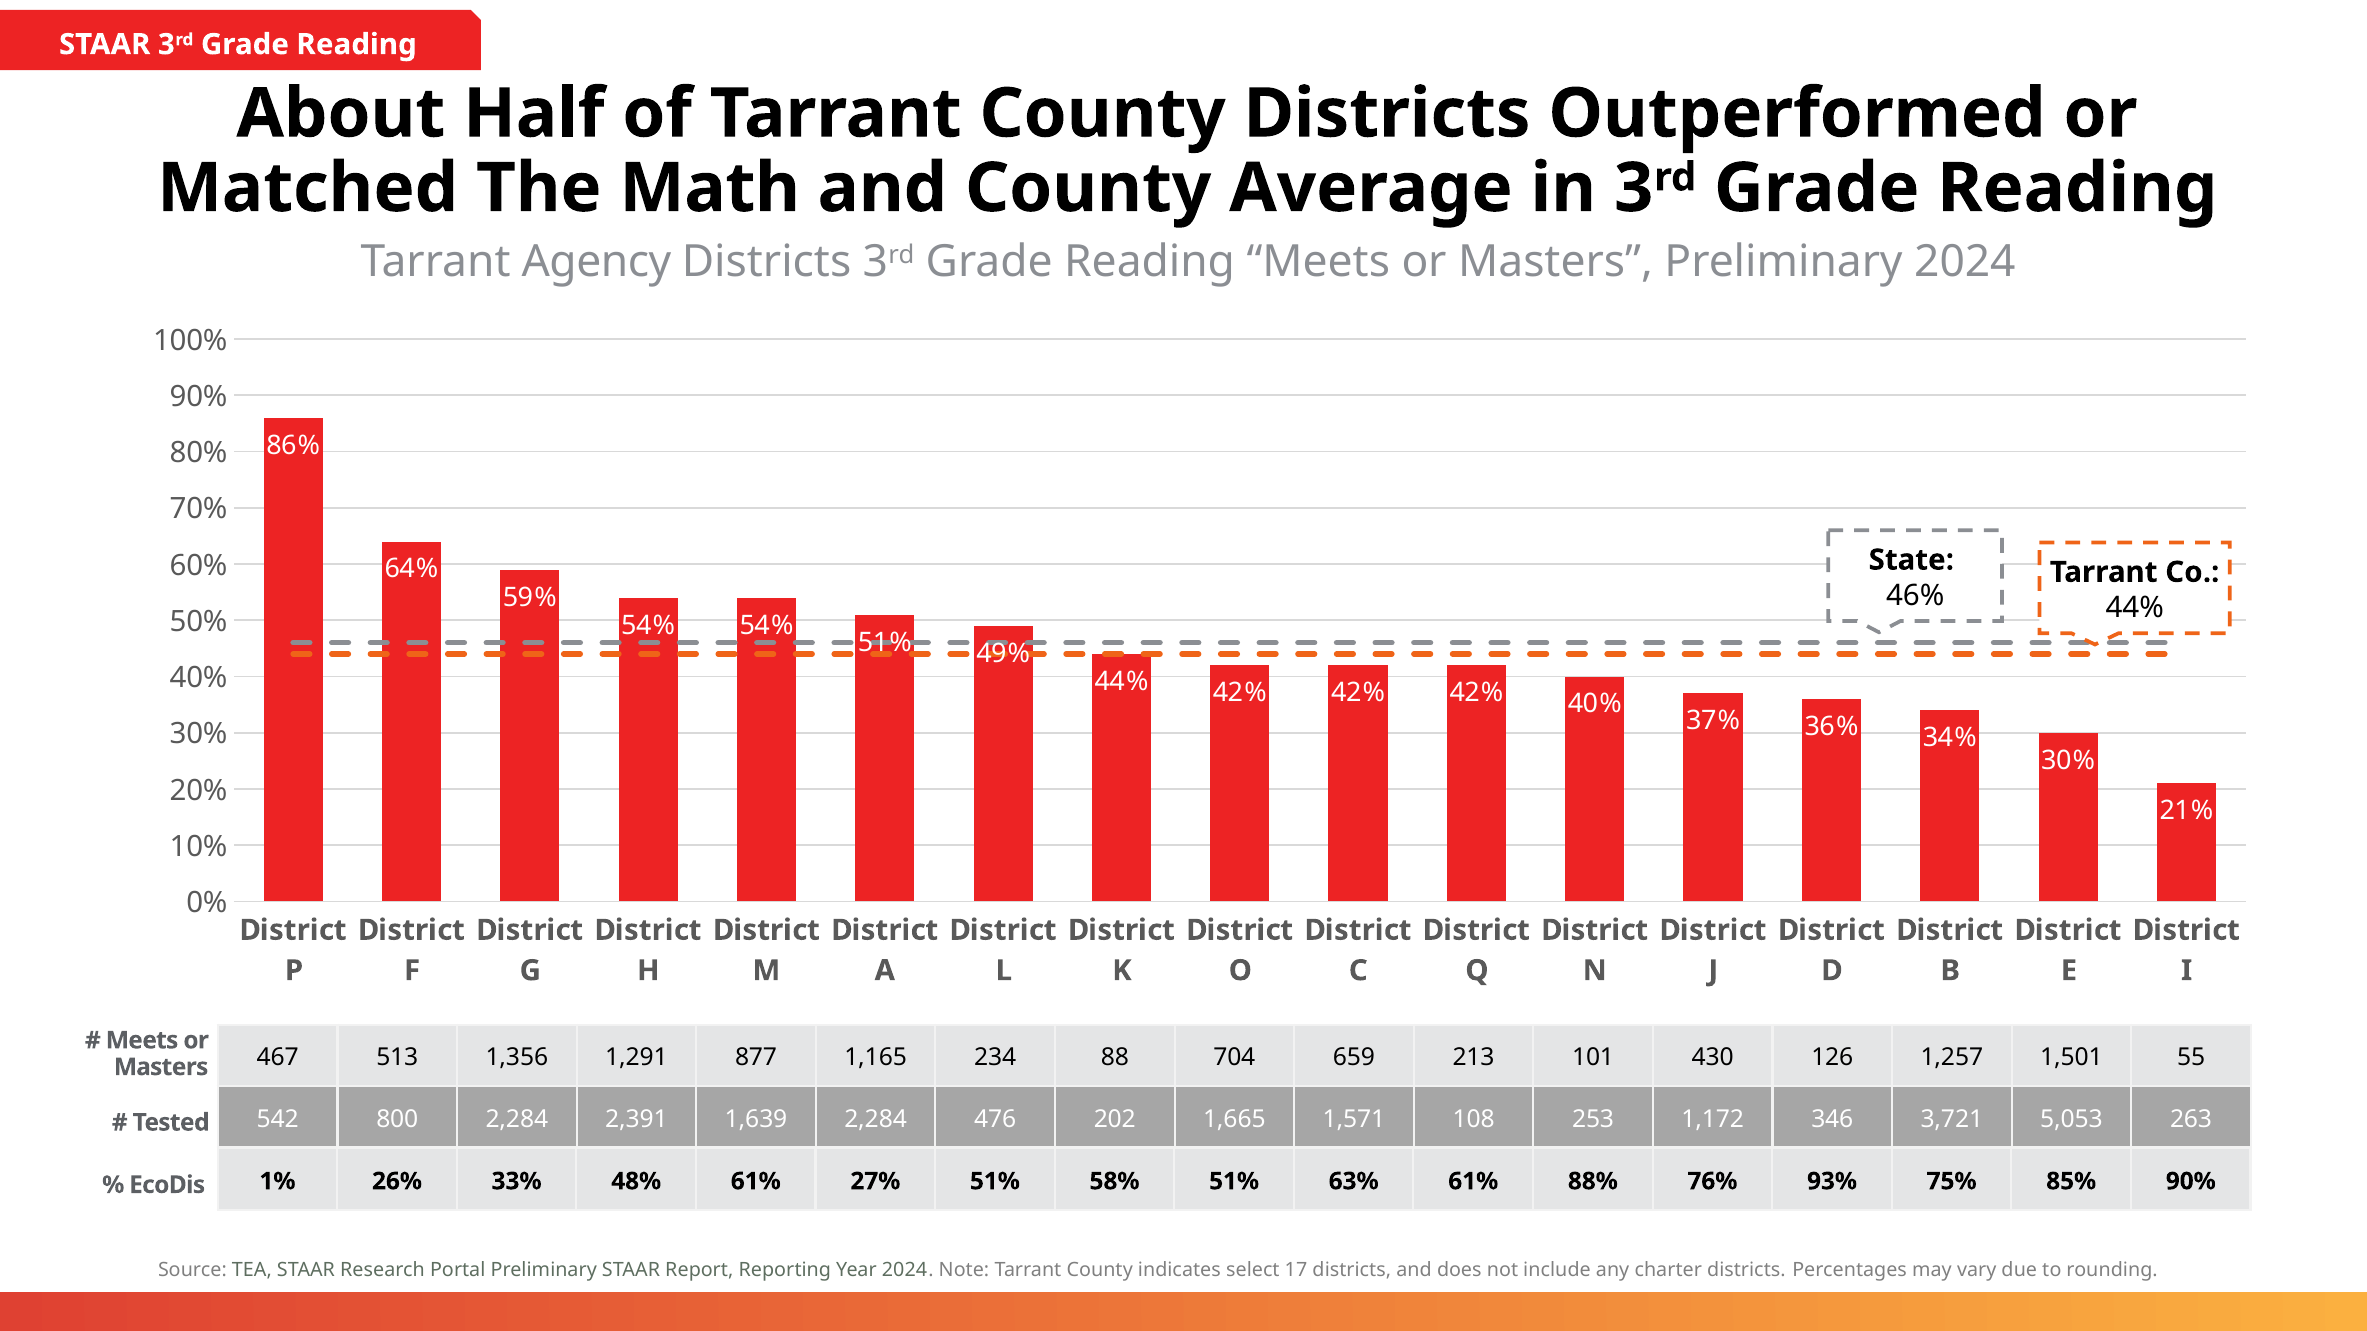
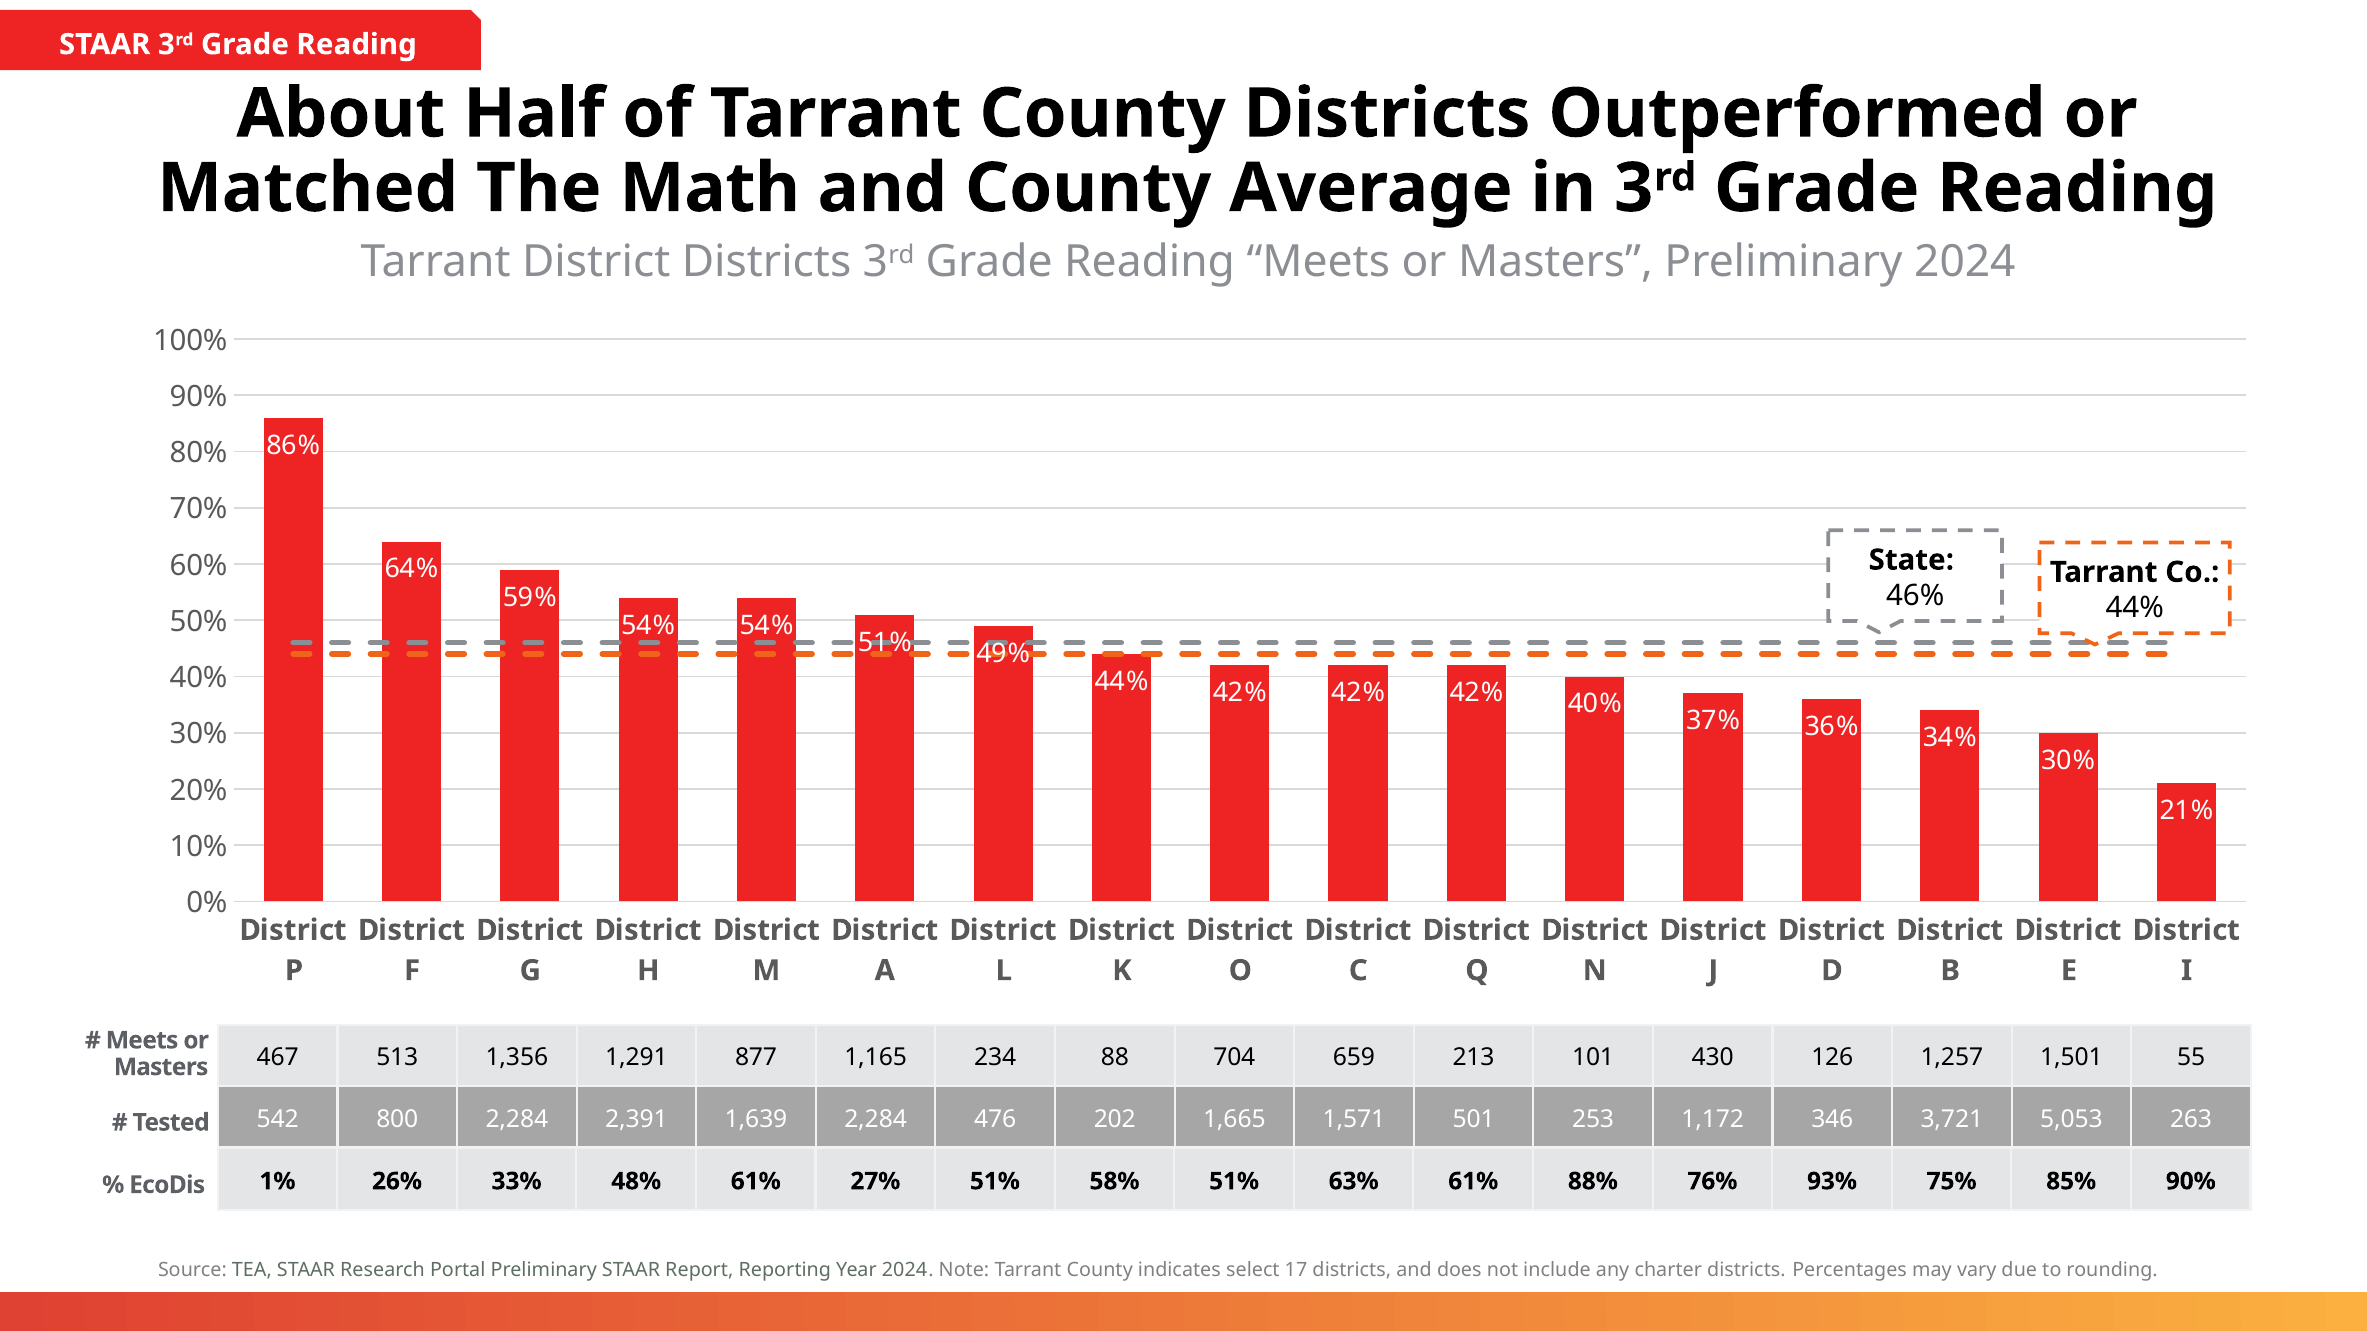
Tarrant Agency: Agency -> District (596, 262)
108: 108 -> 501 (1474, 1119)
